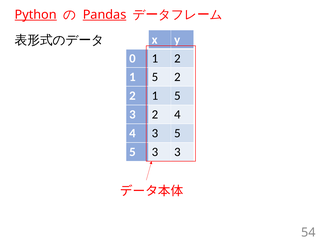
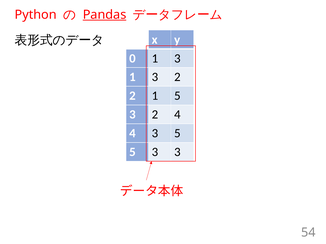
Python underline: present -> none (36, 15)
0 1 2: 2 -> 3 (177, 58)
5: 5 -> 3 (155, 77)
